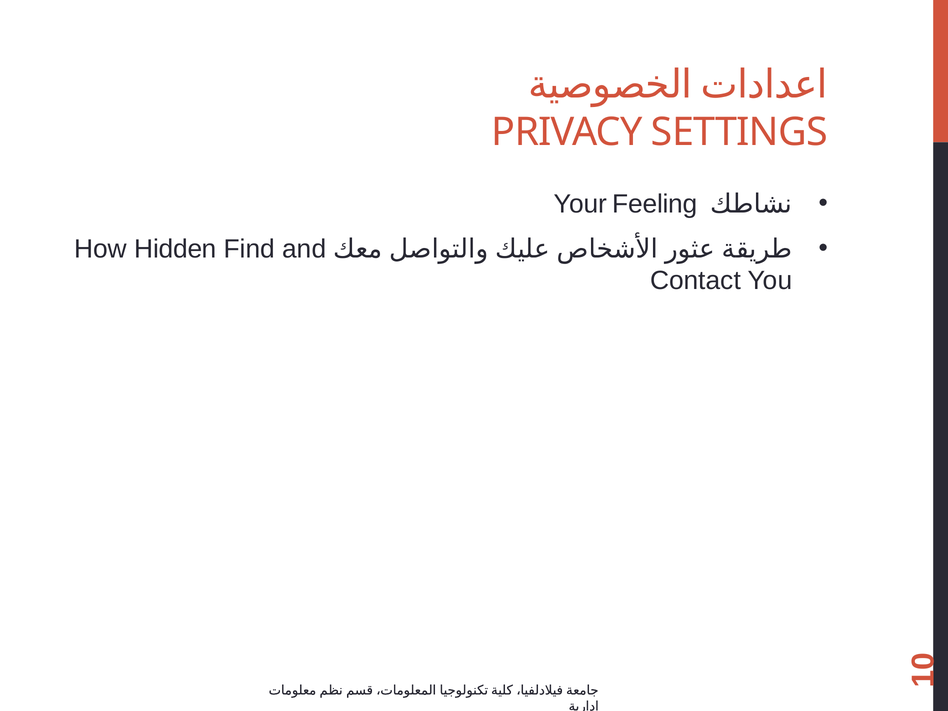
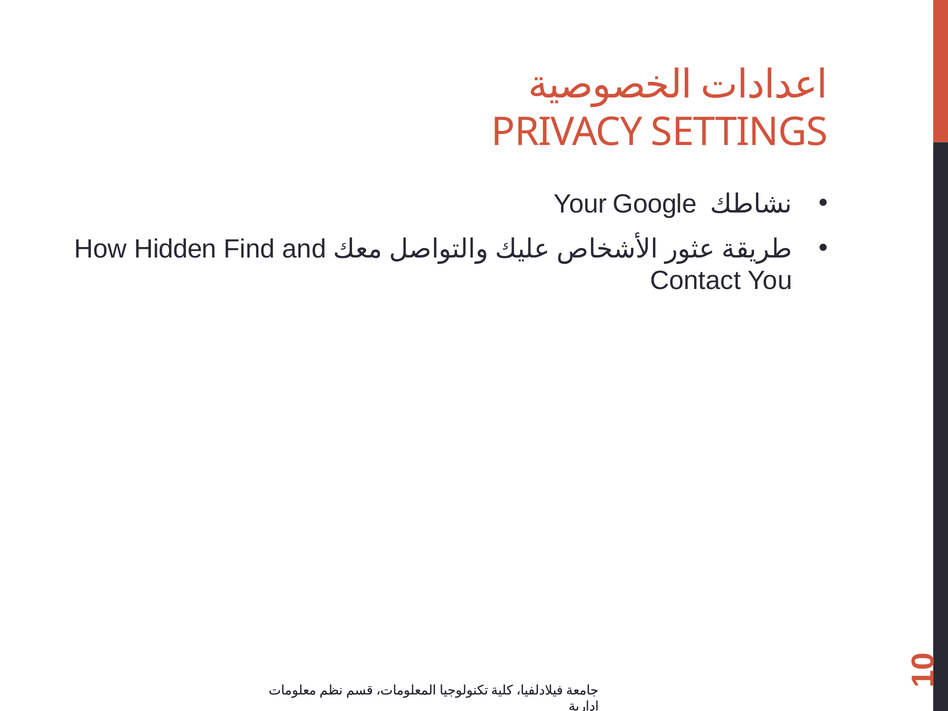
Feeling: Feeling -> Google (655, 204)
